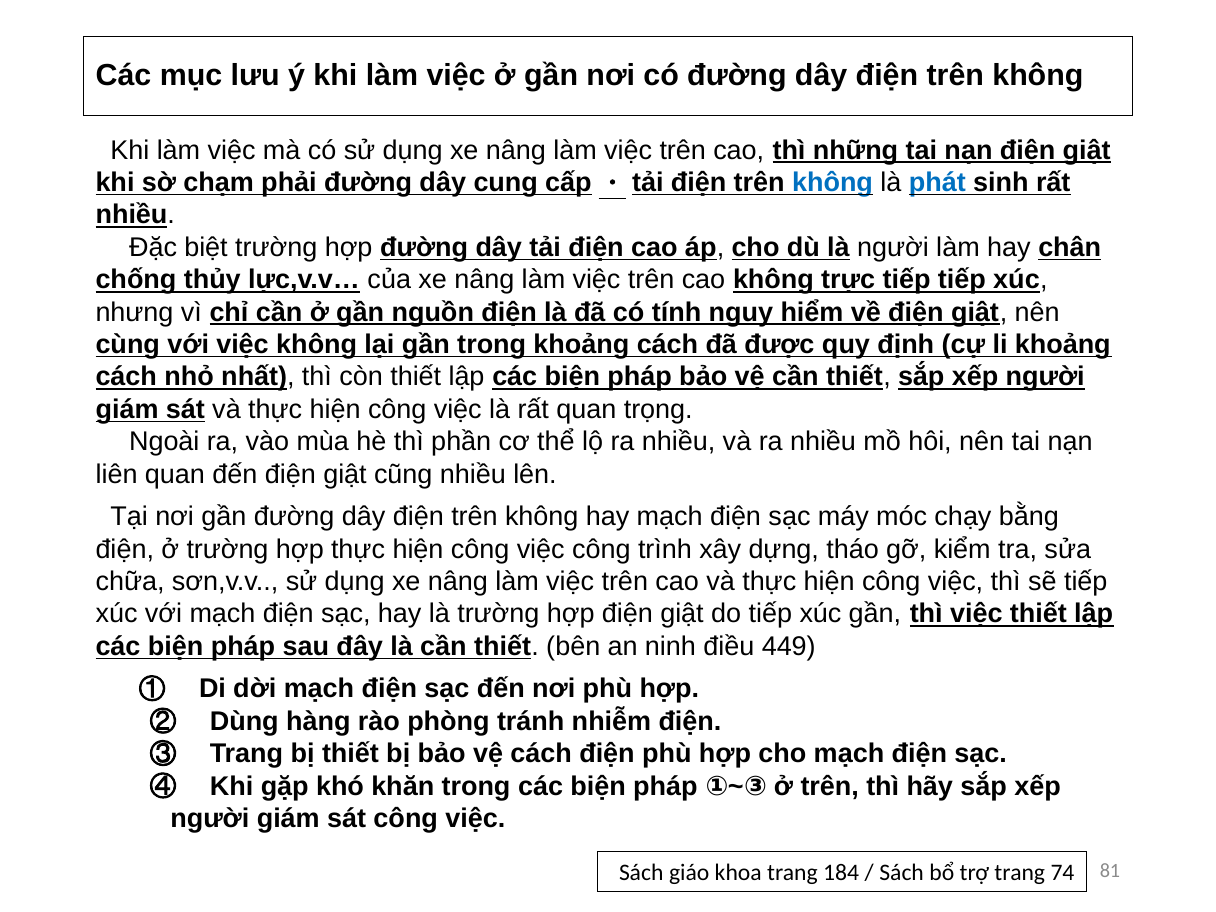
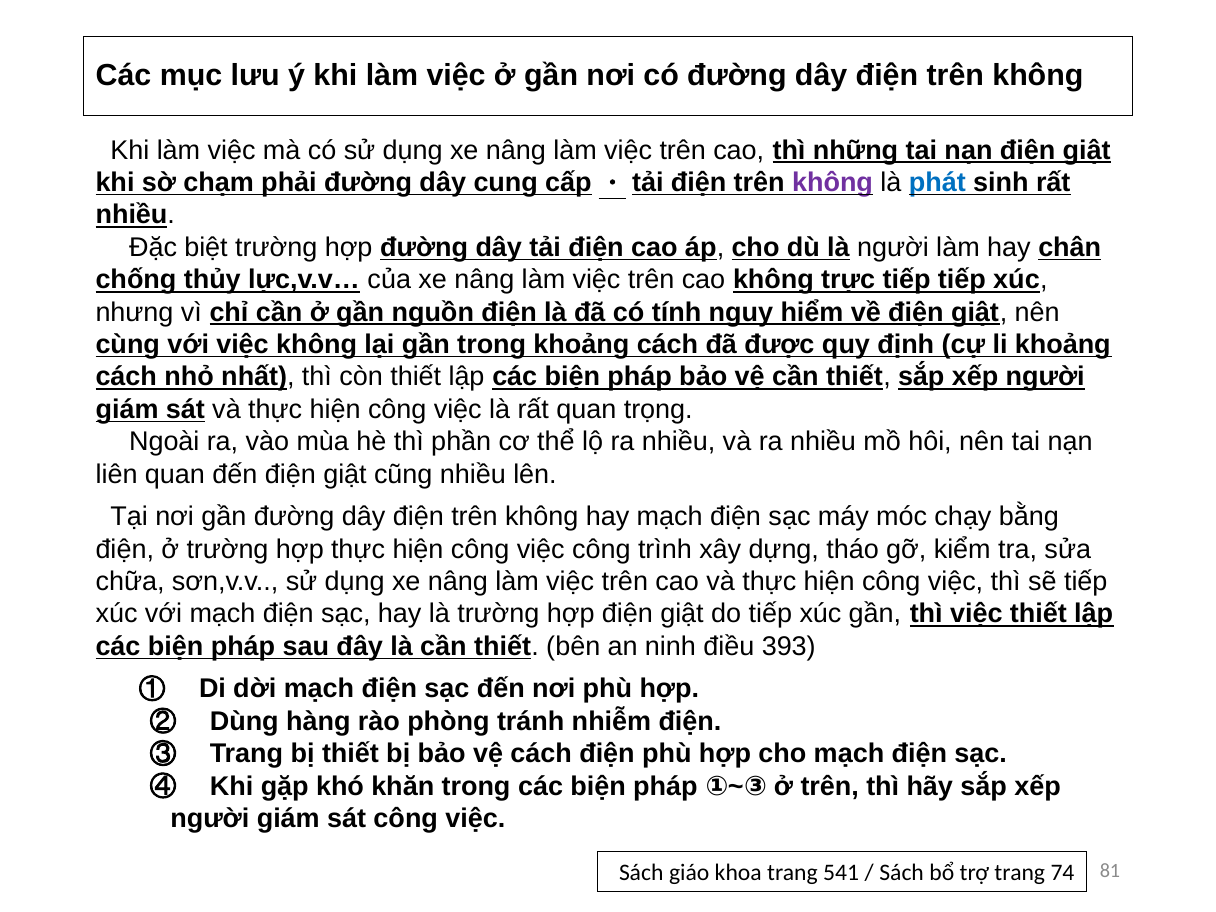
không colour: blue -> purple (832, 183)
449: 449 -> 393 (789, 646)
184: 184 -> 541 (841, 873)
